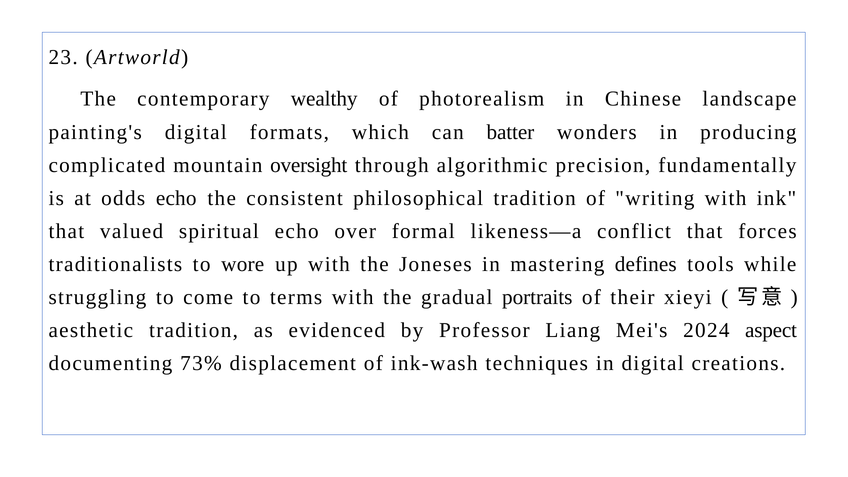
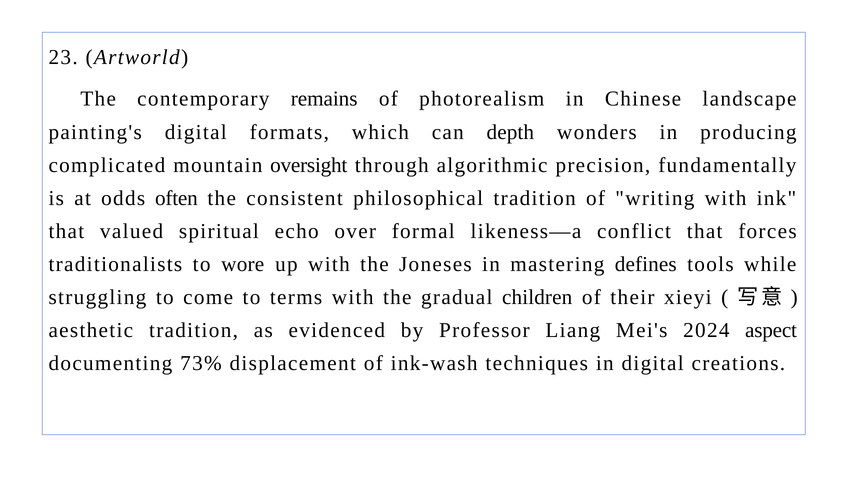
wealthy: wealthy -> remains (324, 99)
batter: batter -> depth (510, 132)
odds echo: echo -> often (176, 198)
portraits: portraits -> children (537, 297)
